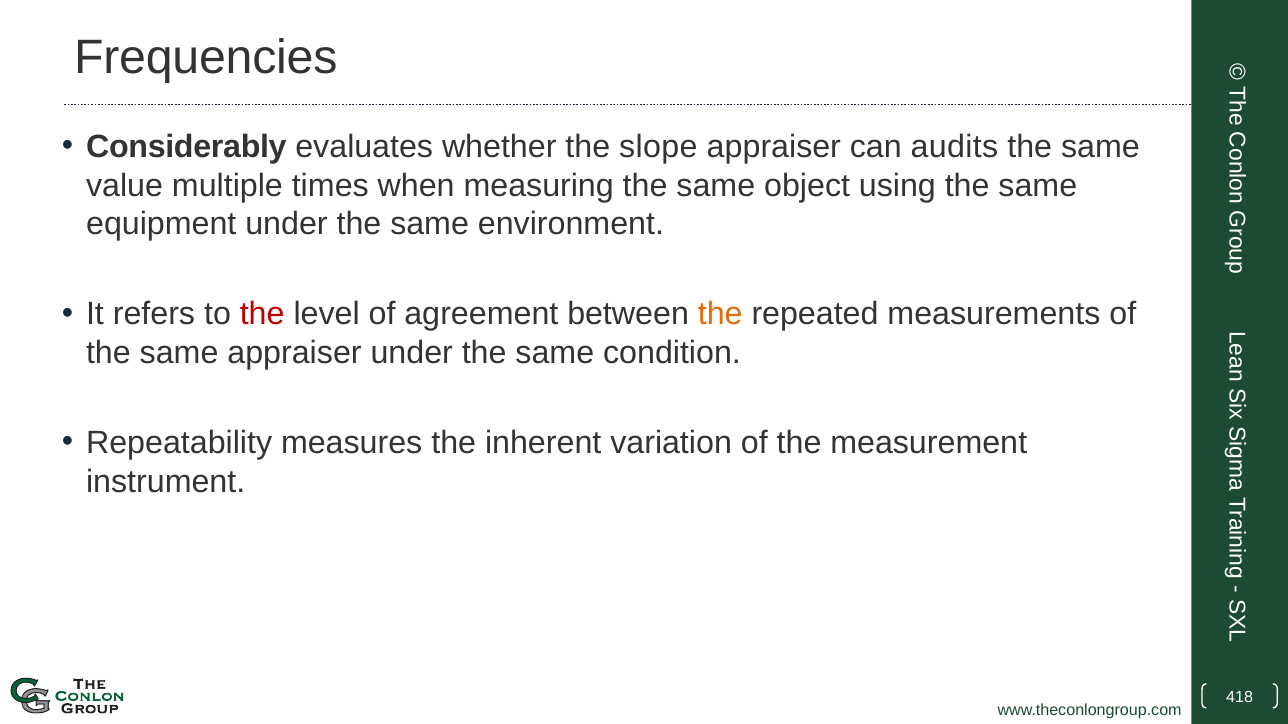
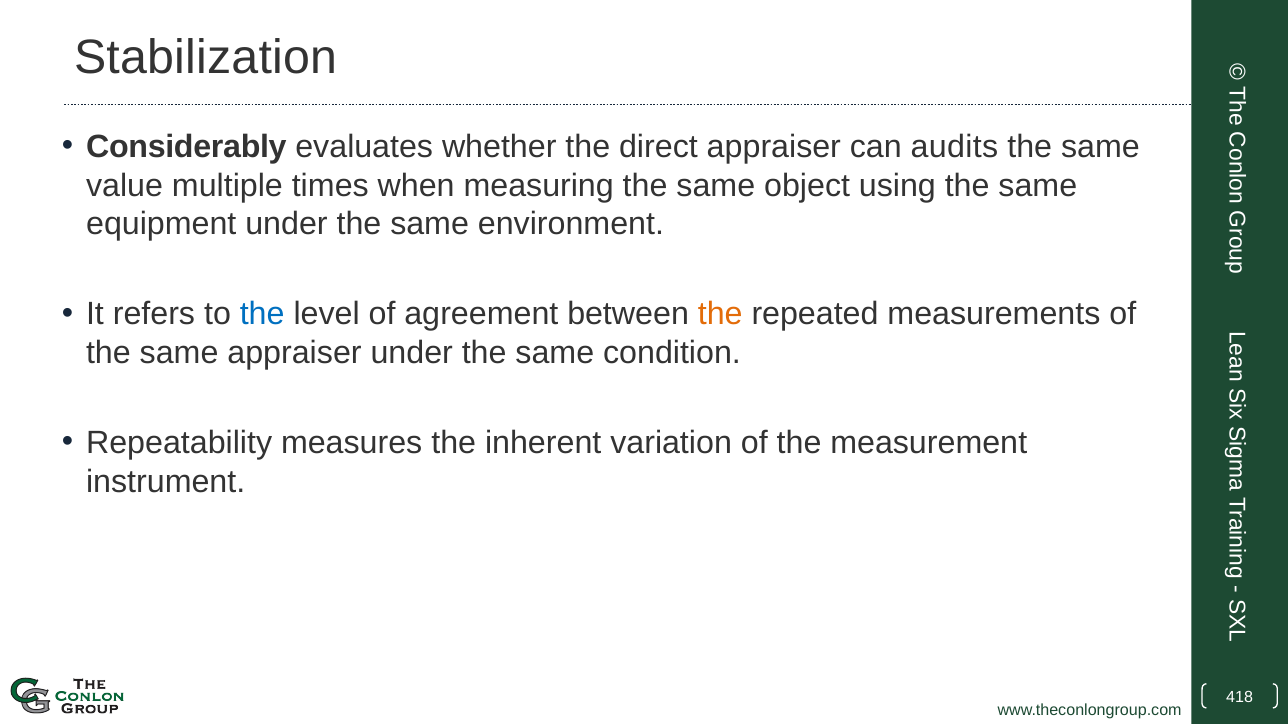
Frequencies: Frequencies -> Stabilization (206, 57)
slope: slope -> direct (658, 147)
the colour: red -> blue (262, 315)
